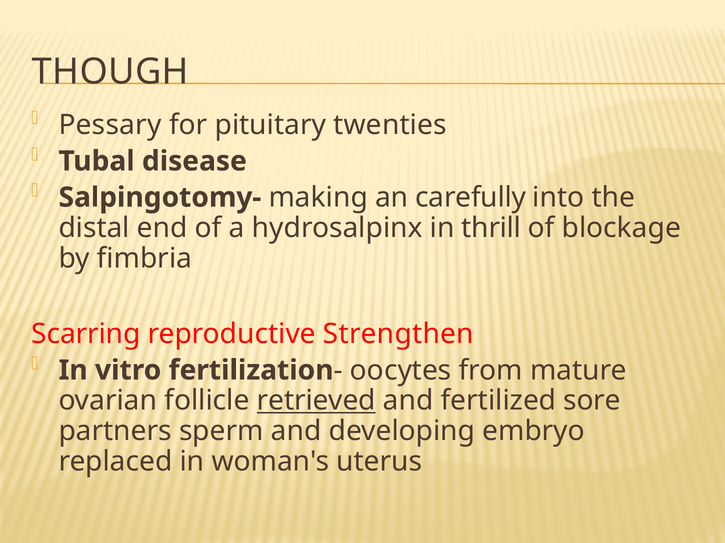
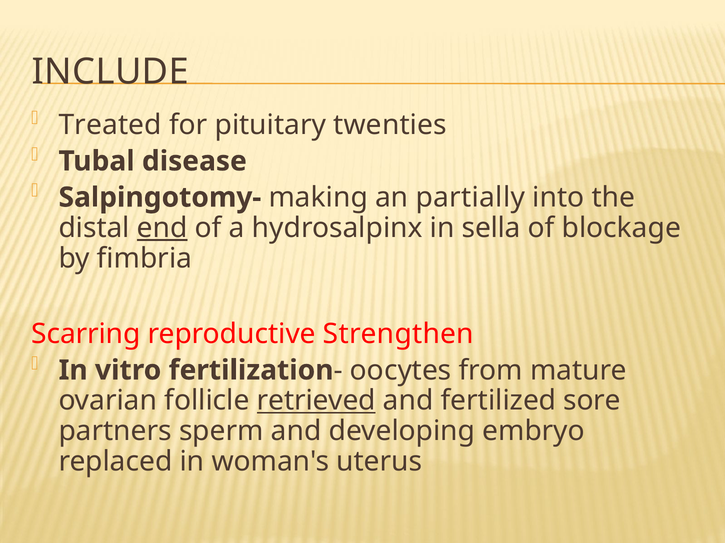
THOUGH: THOUGH -> INCLUDE (110, 72)
Pessary: Pessary -> Treated (110, 125)
carefully: carefully -> partially (470, 198)
end underline: none -> present (162, 228)
thrill: thrill -> sella (491, 228)
